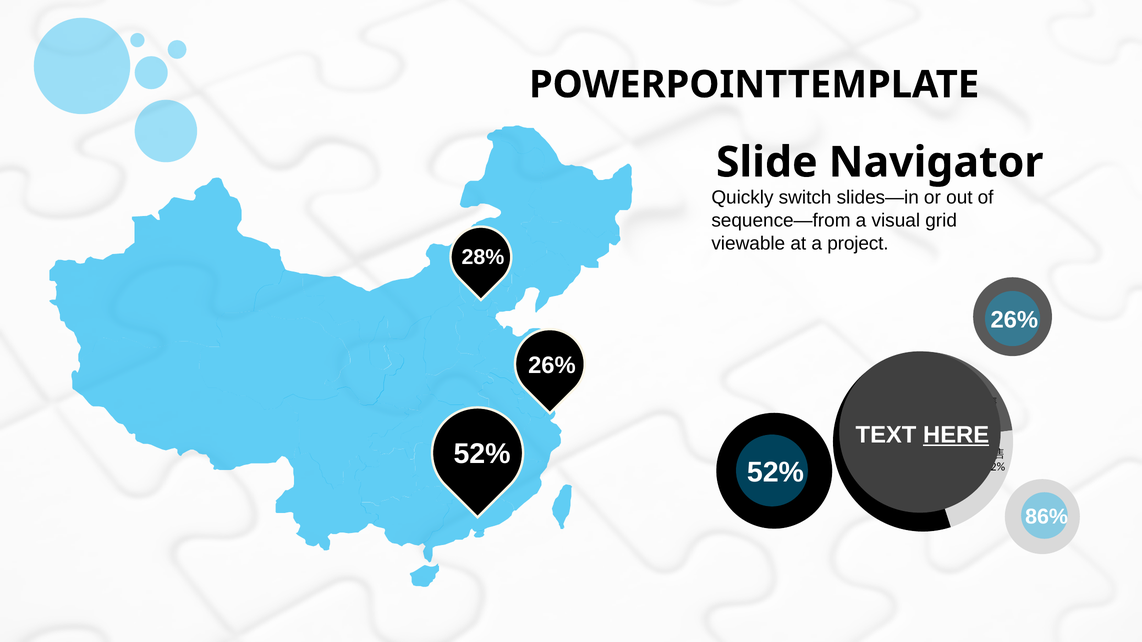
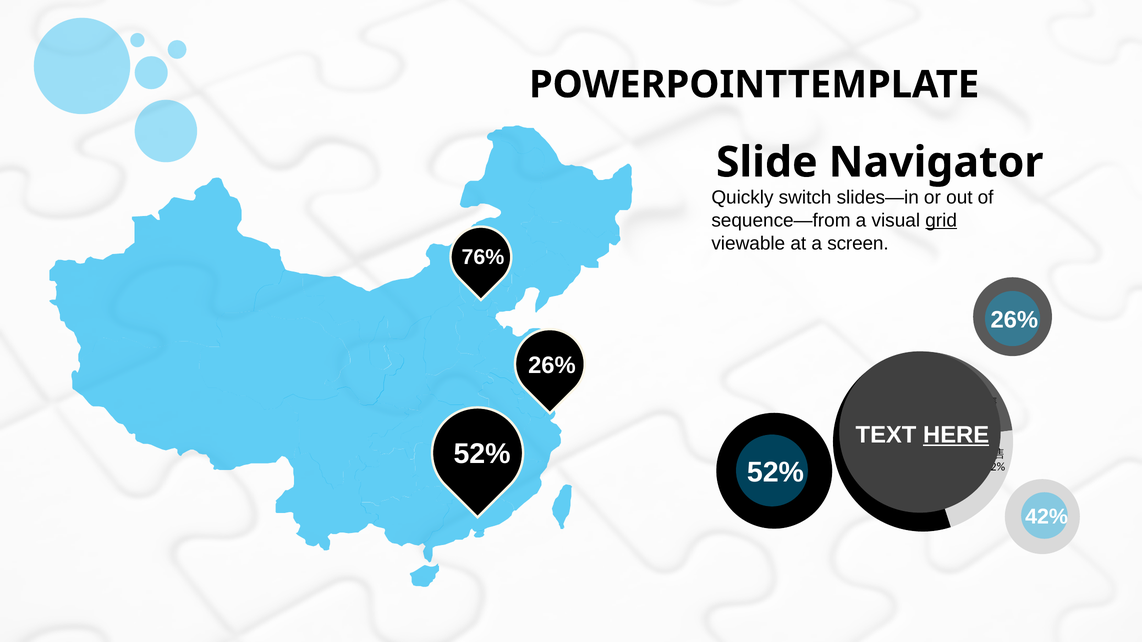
grid underline: none -> present (941, 221)
project: project -> screen (858, 243)
28%: 28% -> 76% (483, 257)
86%: 86% -> 42% (1047, 517)
